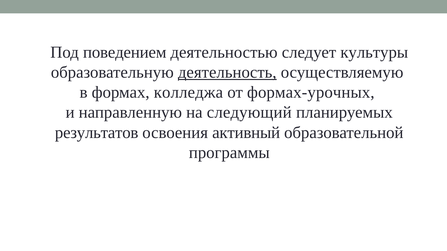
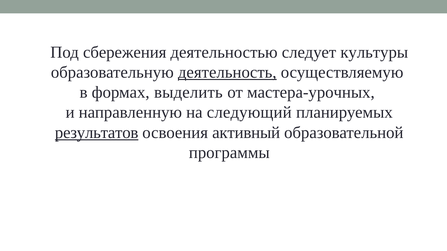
поведением: поведением -> сбережения (125, 52)
колледжа: колледжа -> выделить (188, 92)
формах-урочных: формах-урочных -> мастера-урочных (311, 92)
результатов underline: none -> present (97, 133)
